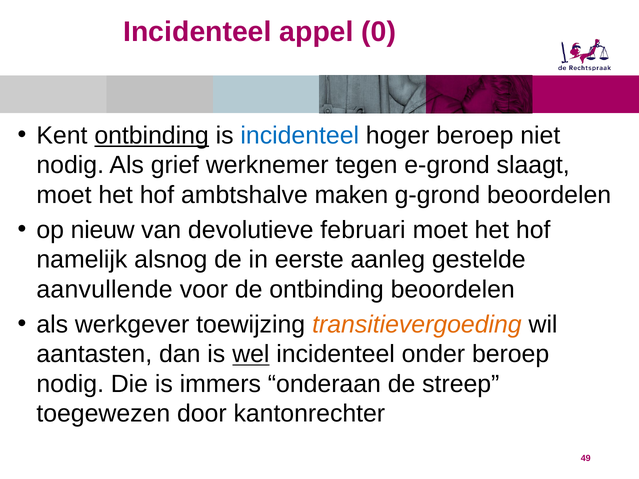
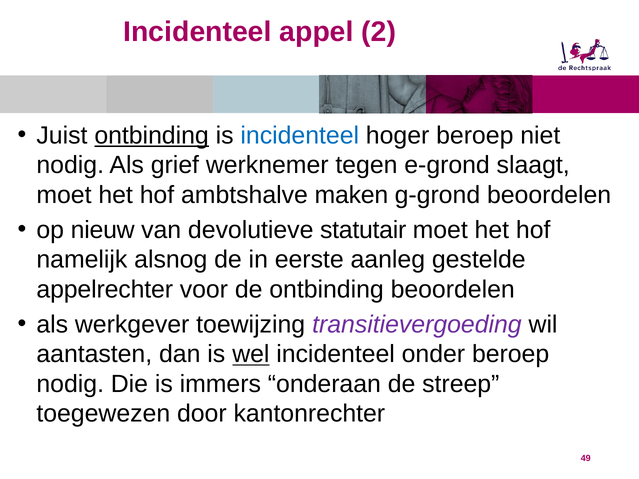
0: 0 -> 2 (379, 32)
Kent: Kent -> Juist (62, 135)
februari: februari -> statutair (363, 230)
aanvullende: aanvullende -> appelrechter (105, 290)
transitievergoeding colour: orange -> purple (417, 324)
